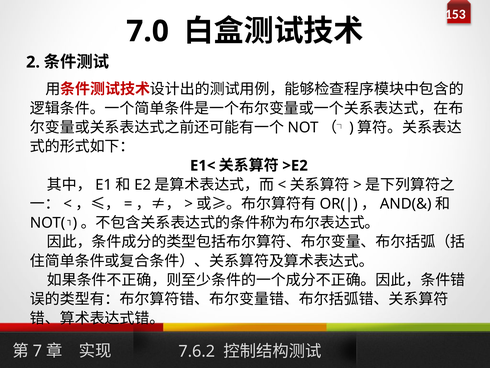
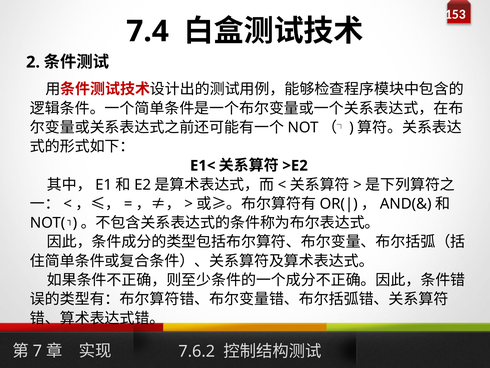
7.0: 7.0 -> 7.4 (148, 31)
